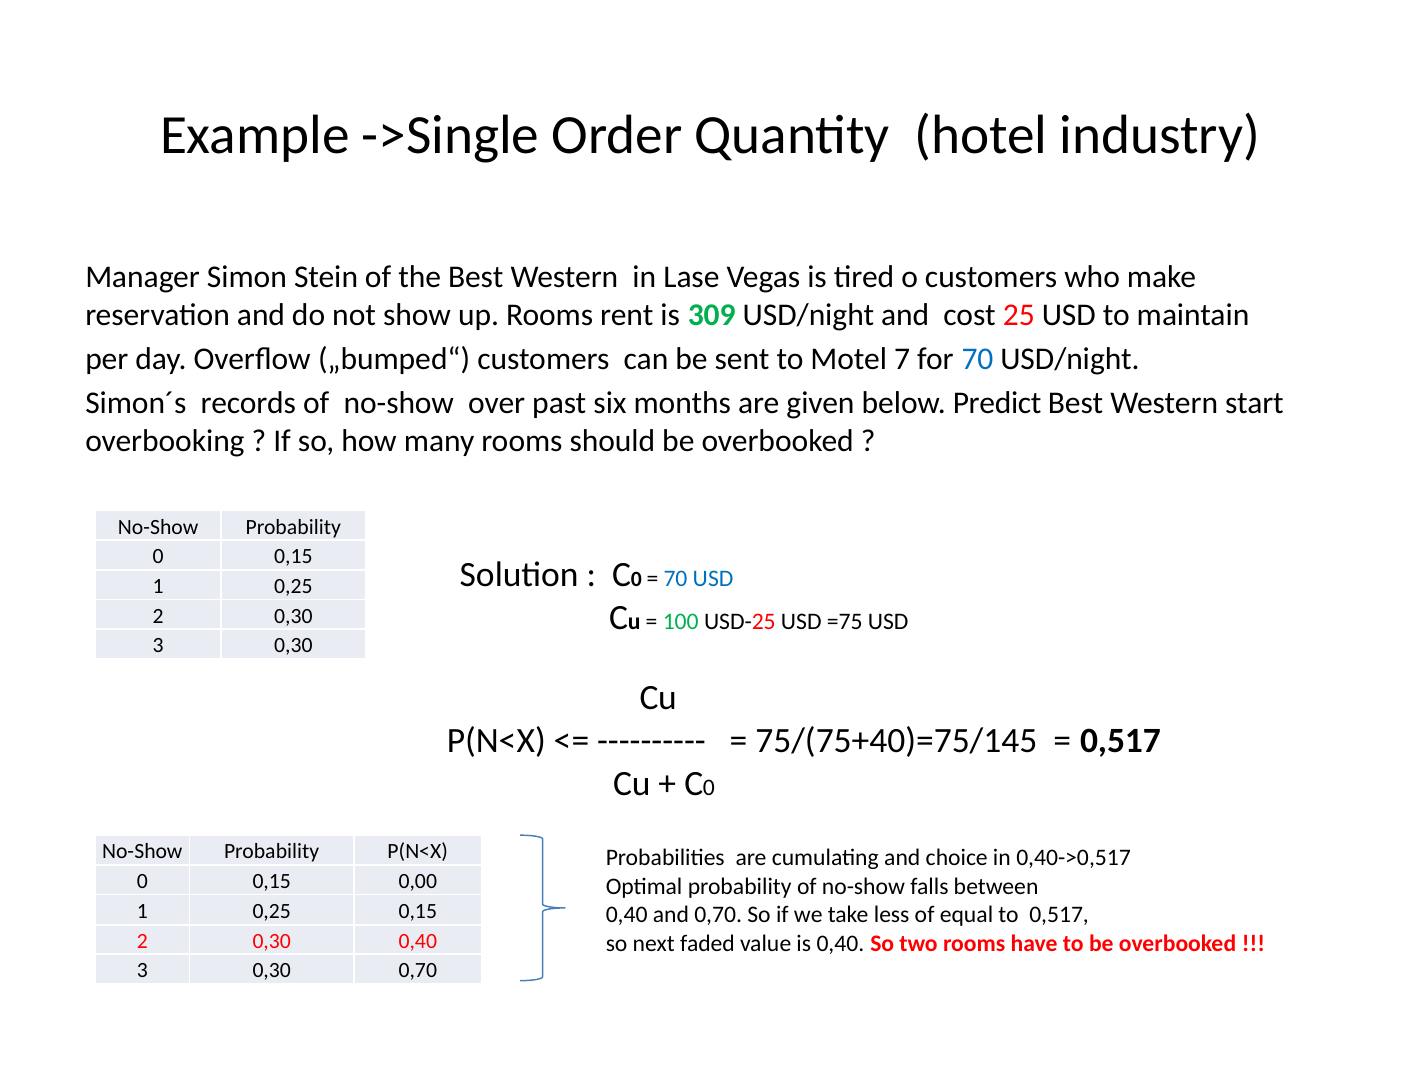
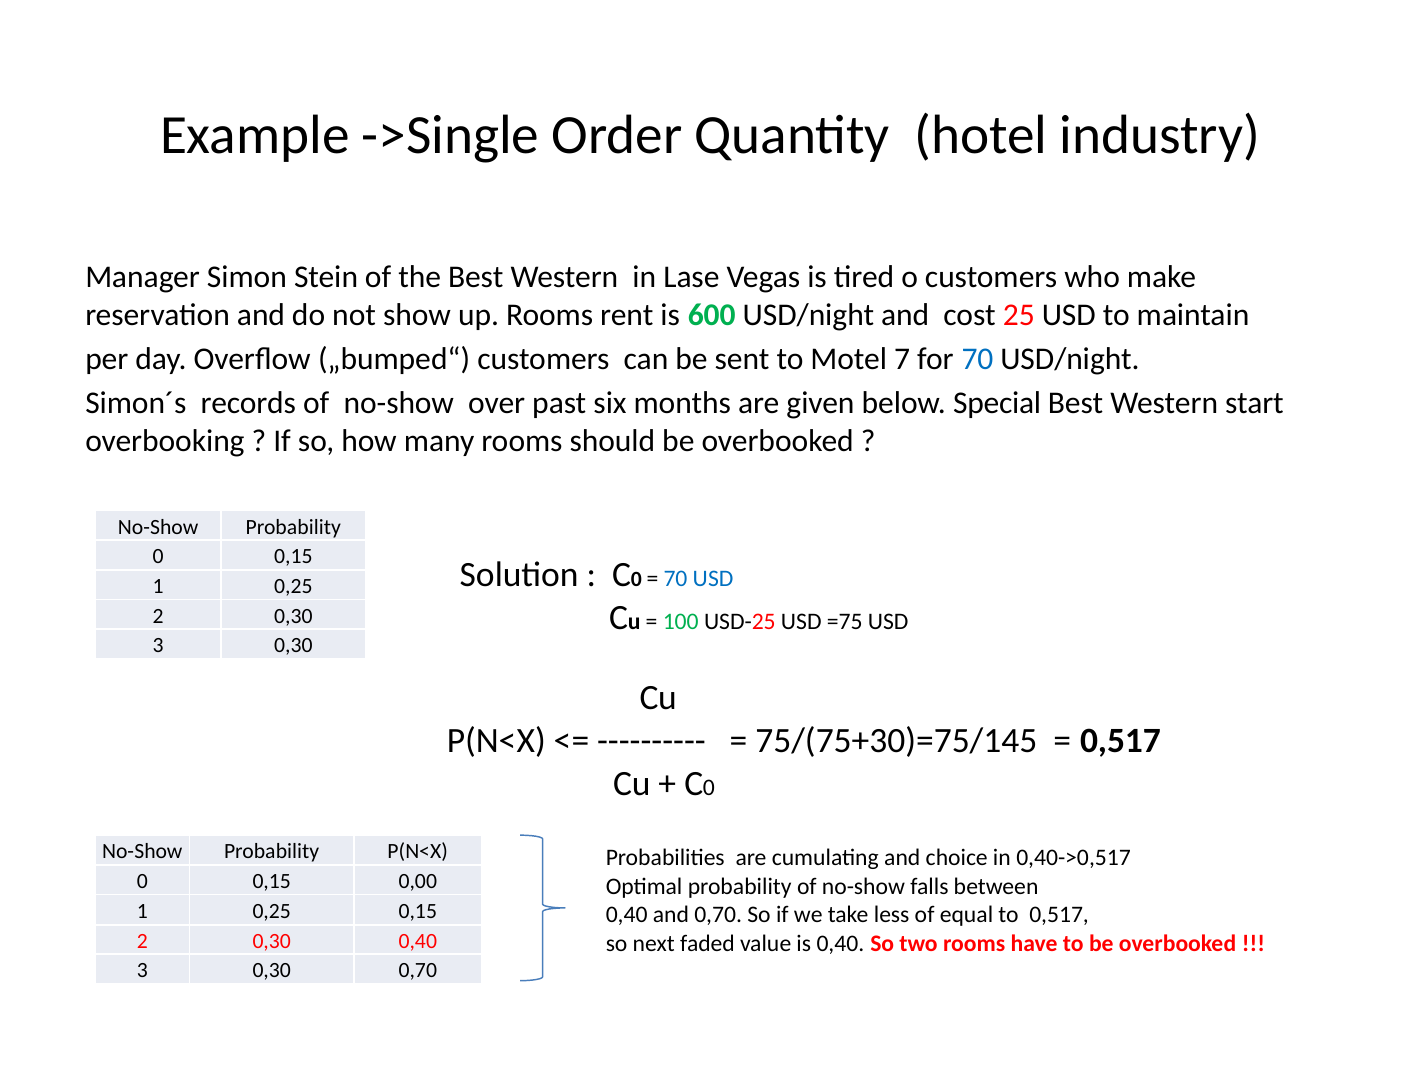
309: 309 -> 600 (712, 315)
Predict: Predict -> Special (997, 403)
75/(75+40)=75/145: 75/(75+40)=75/145 -> 75/(75+30)=75/145 (896, 741)
